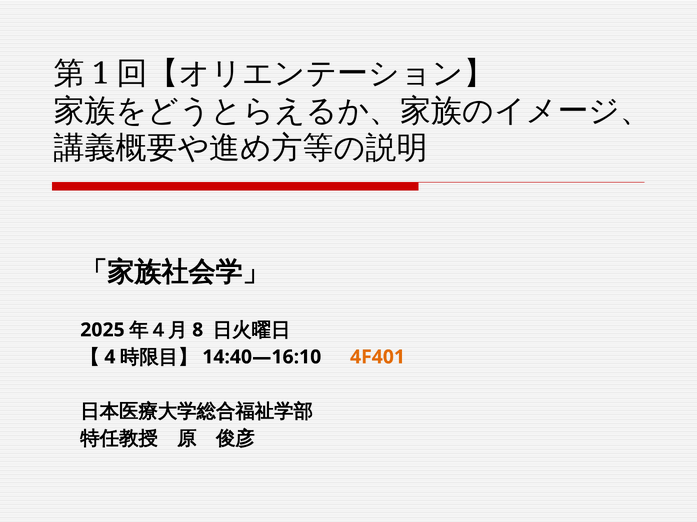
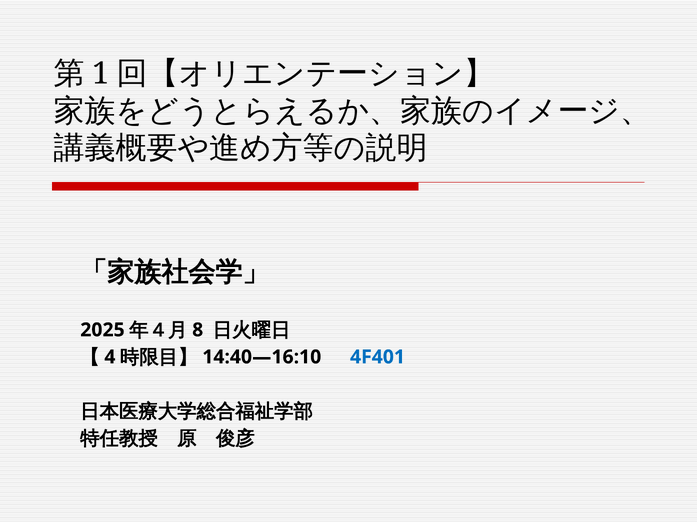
4F401 colour: orange -> blue (377, 358)
